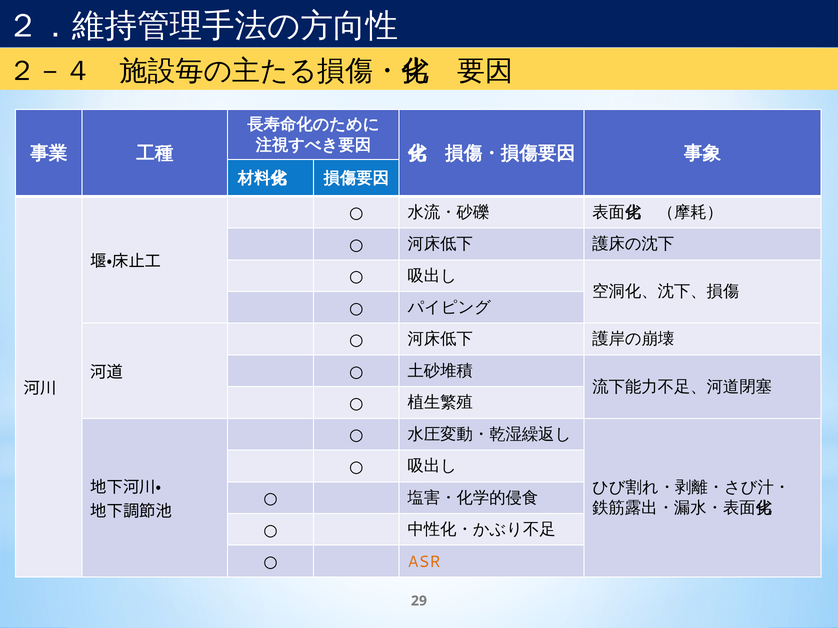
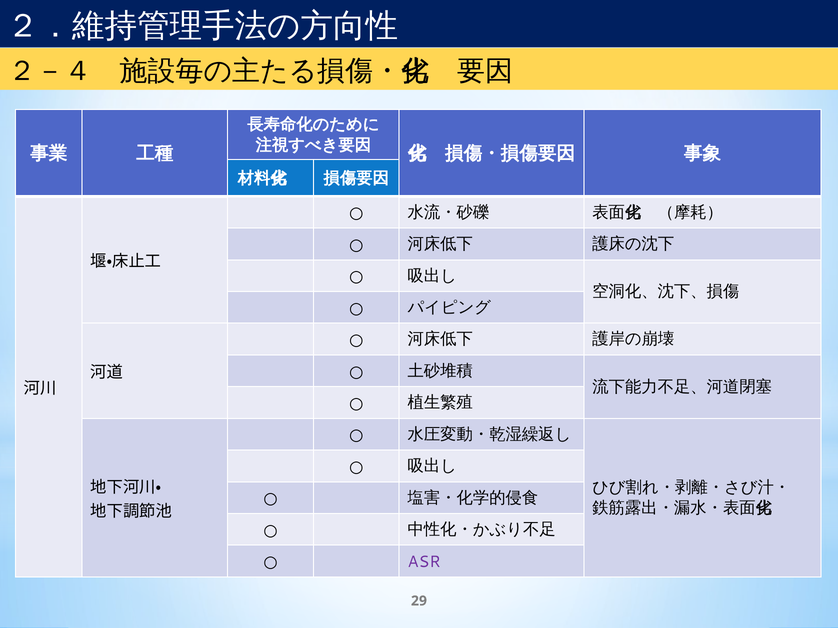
ASR colour: orange -> purple (424, 562)
